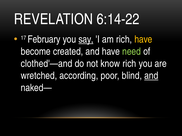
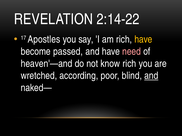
6:14-22: 6:14-22 -> 2:14-22 (118, 19)
February: February -> Apostles (44, 40)
say underline: present -> none (86, 40)
created: created -> passed (68, 52)
need colour: light green -> pink (131, 52)
clothed'—and: clothed'—and -> heaven'—and (47, 64)
